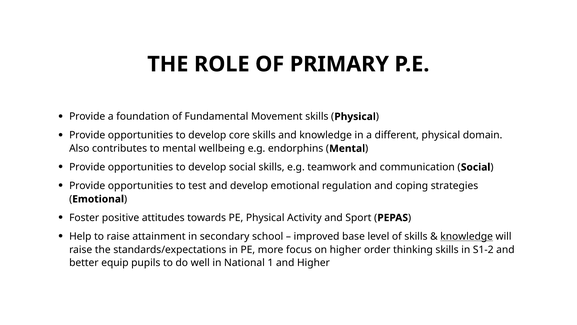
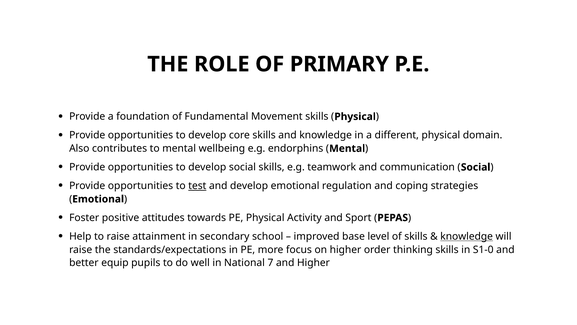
test underline: none -> present (197, 186)
S1-2: S1-2 -> S1-0 (483, 249)
1: 1 -> 7 (270, 263)
